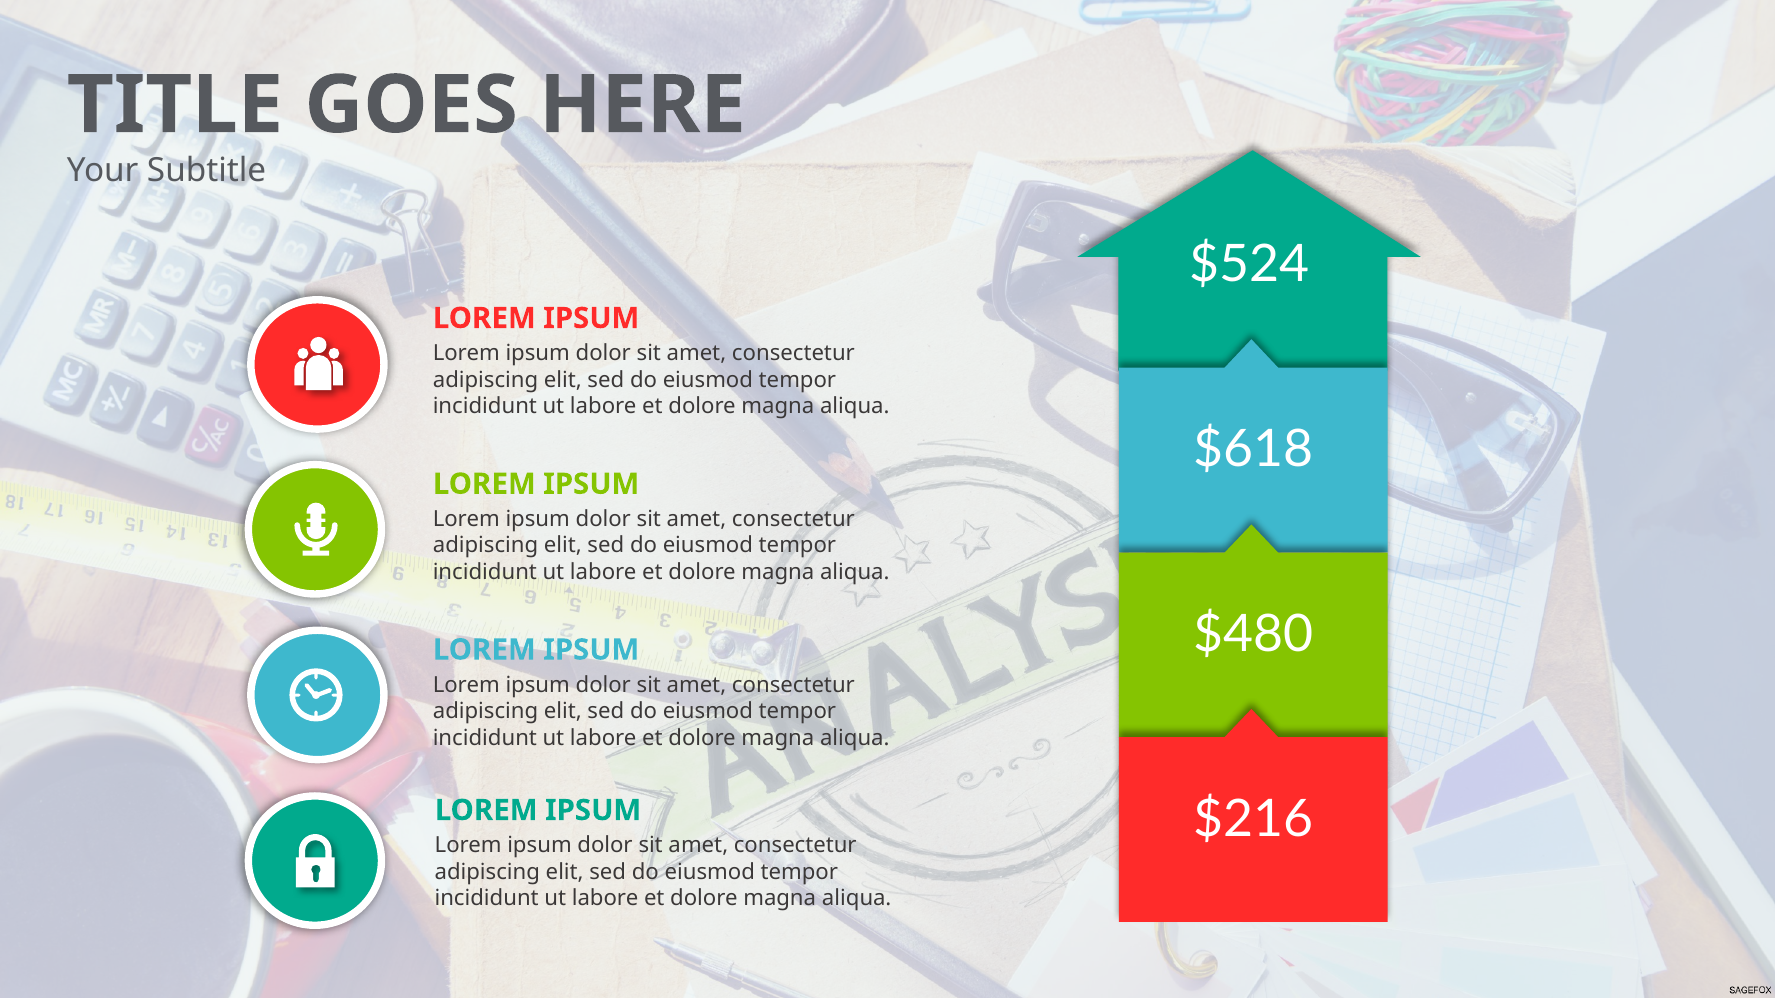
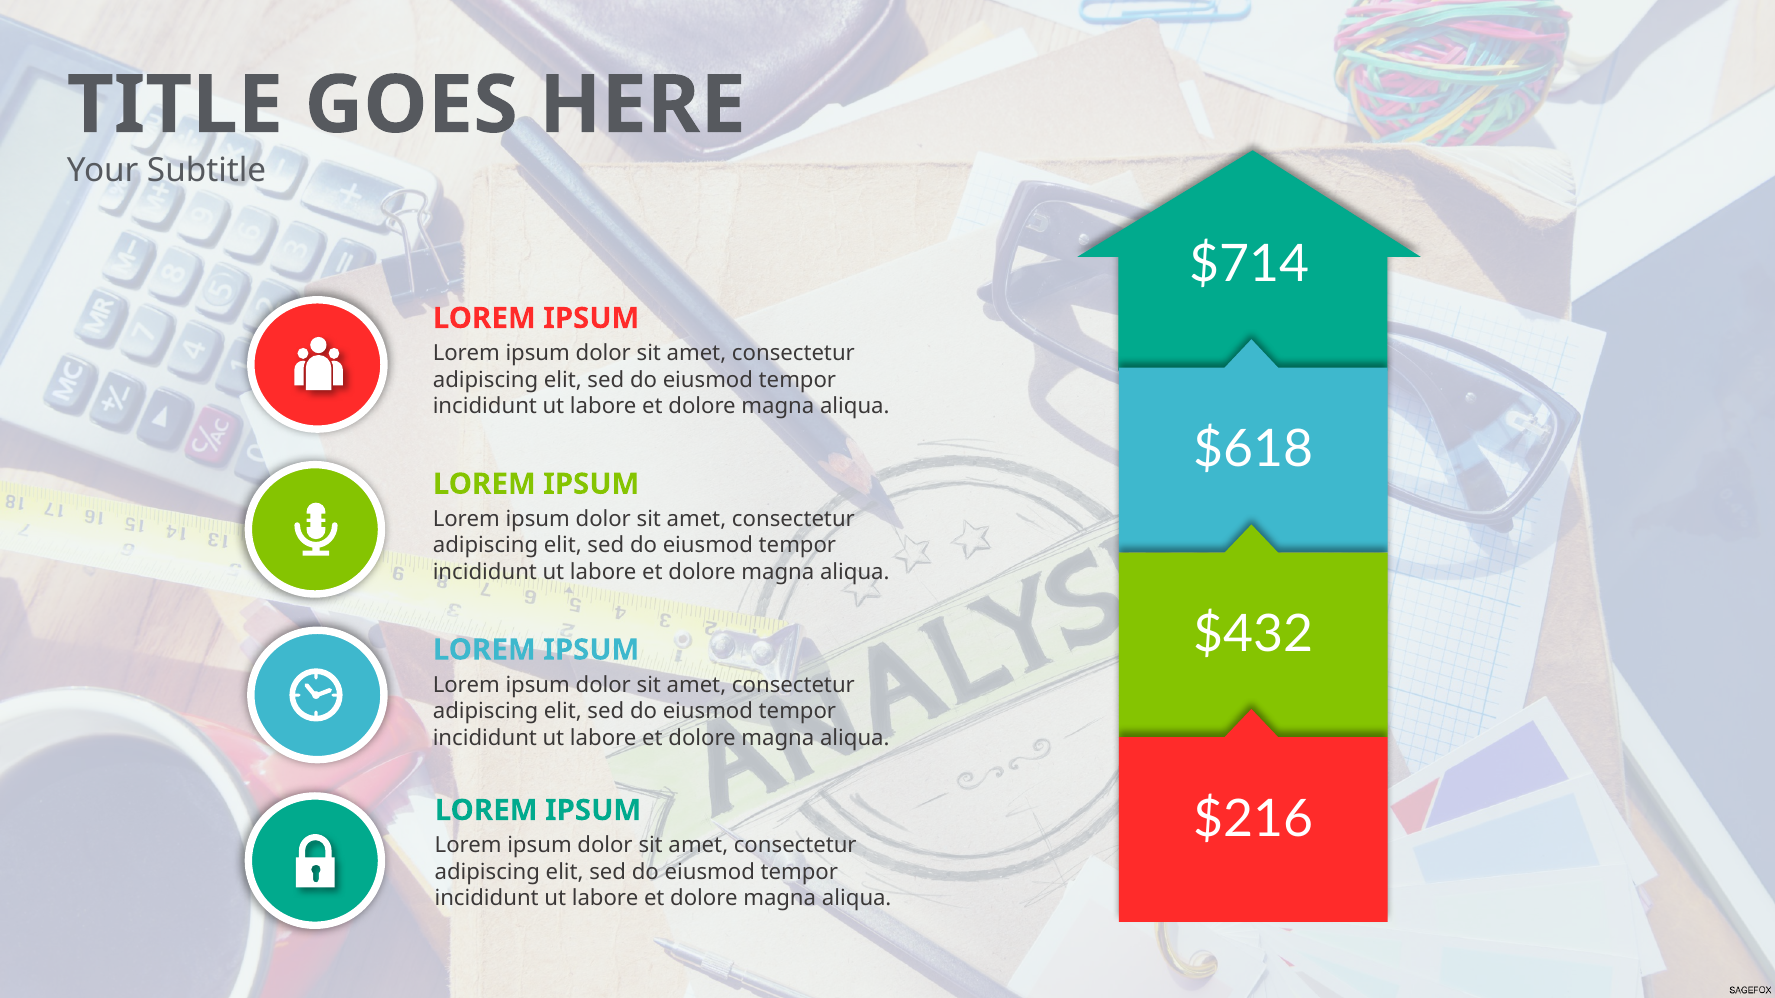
$524: $524 -> $714 (1249, 264)
$480: $480 -> $432 (1253, 635)
